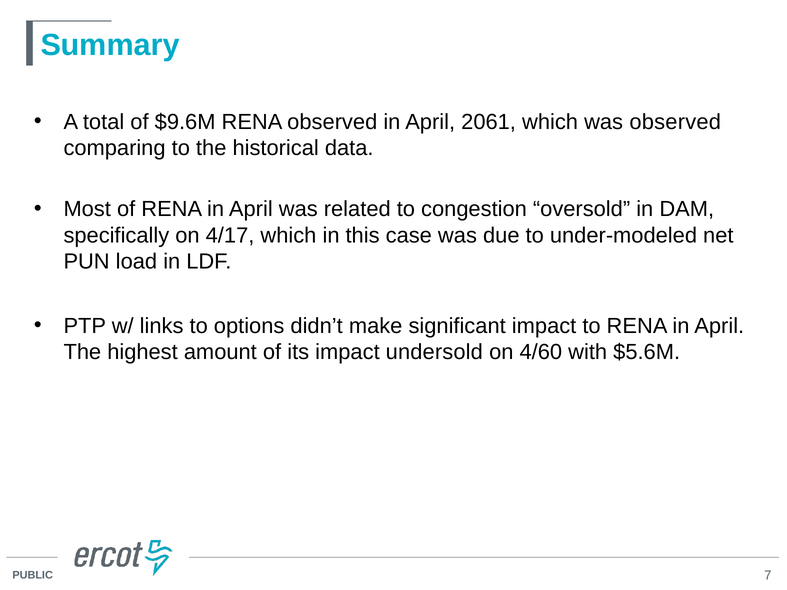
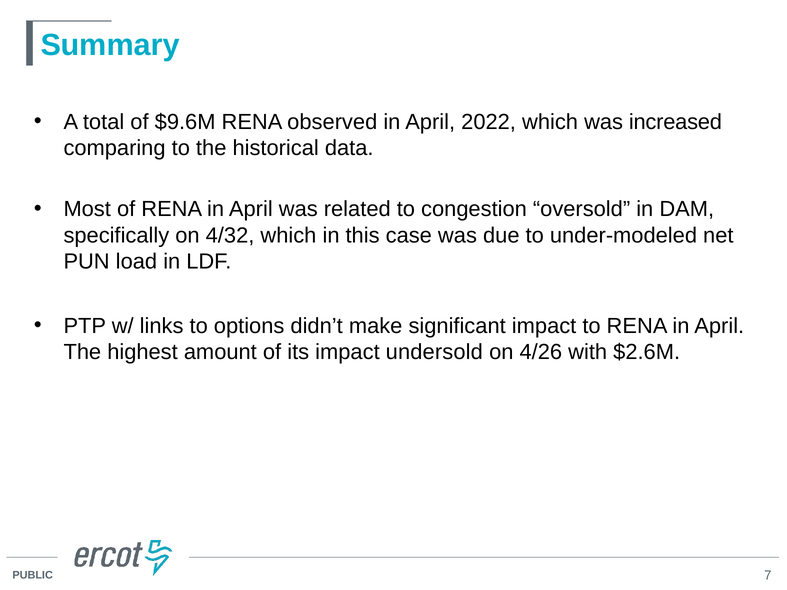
2061: 2061 -> 2022 (489, 122)
was observed: observed -> increased (675, 122)
4/17: 4/17 -> 4/32 (230, 236)
4/60: 4/60 -> 4/26 (541, 352)
$5.6M: $5.6M -> $2.6M (647, 352)
